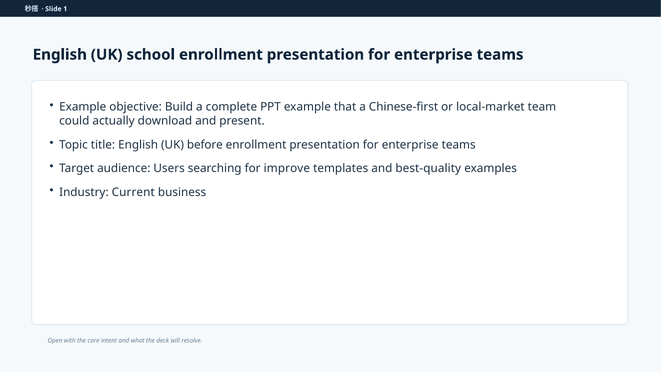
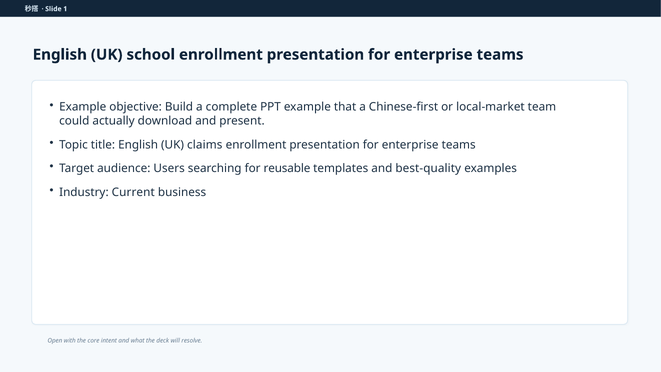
before: before -> claims (205, 145)
improve: improve -> reusable (287, 168)
